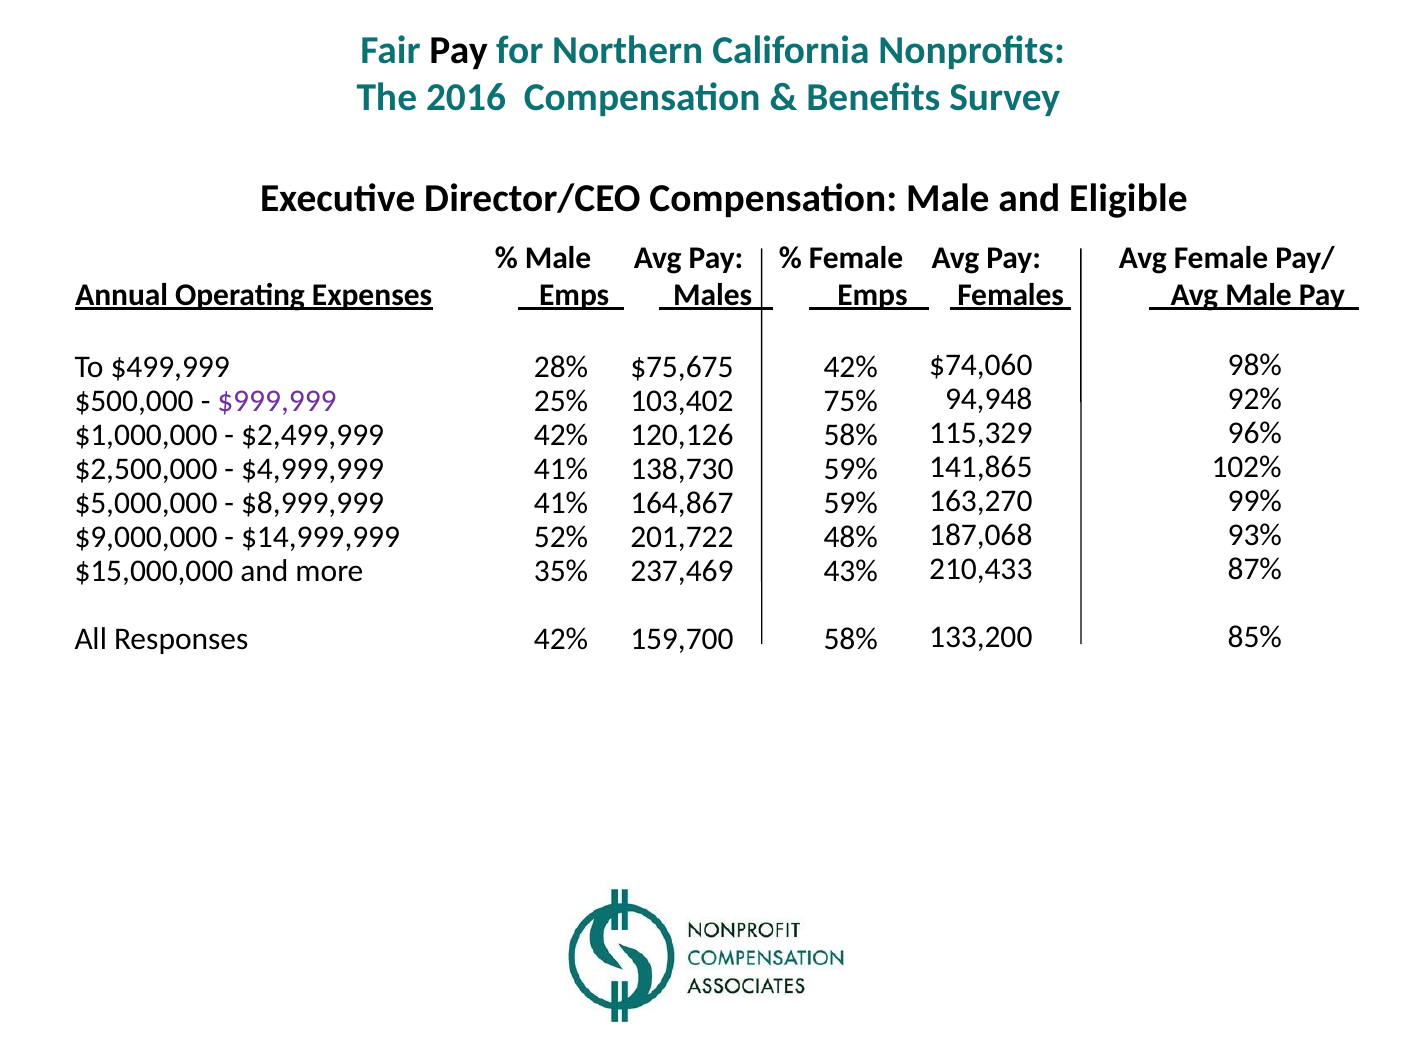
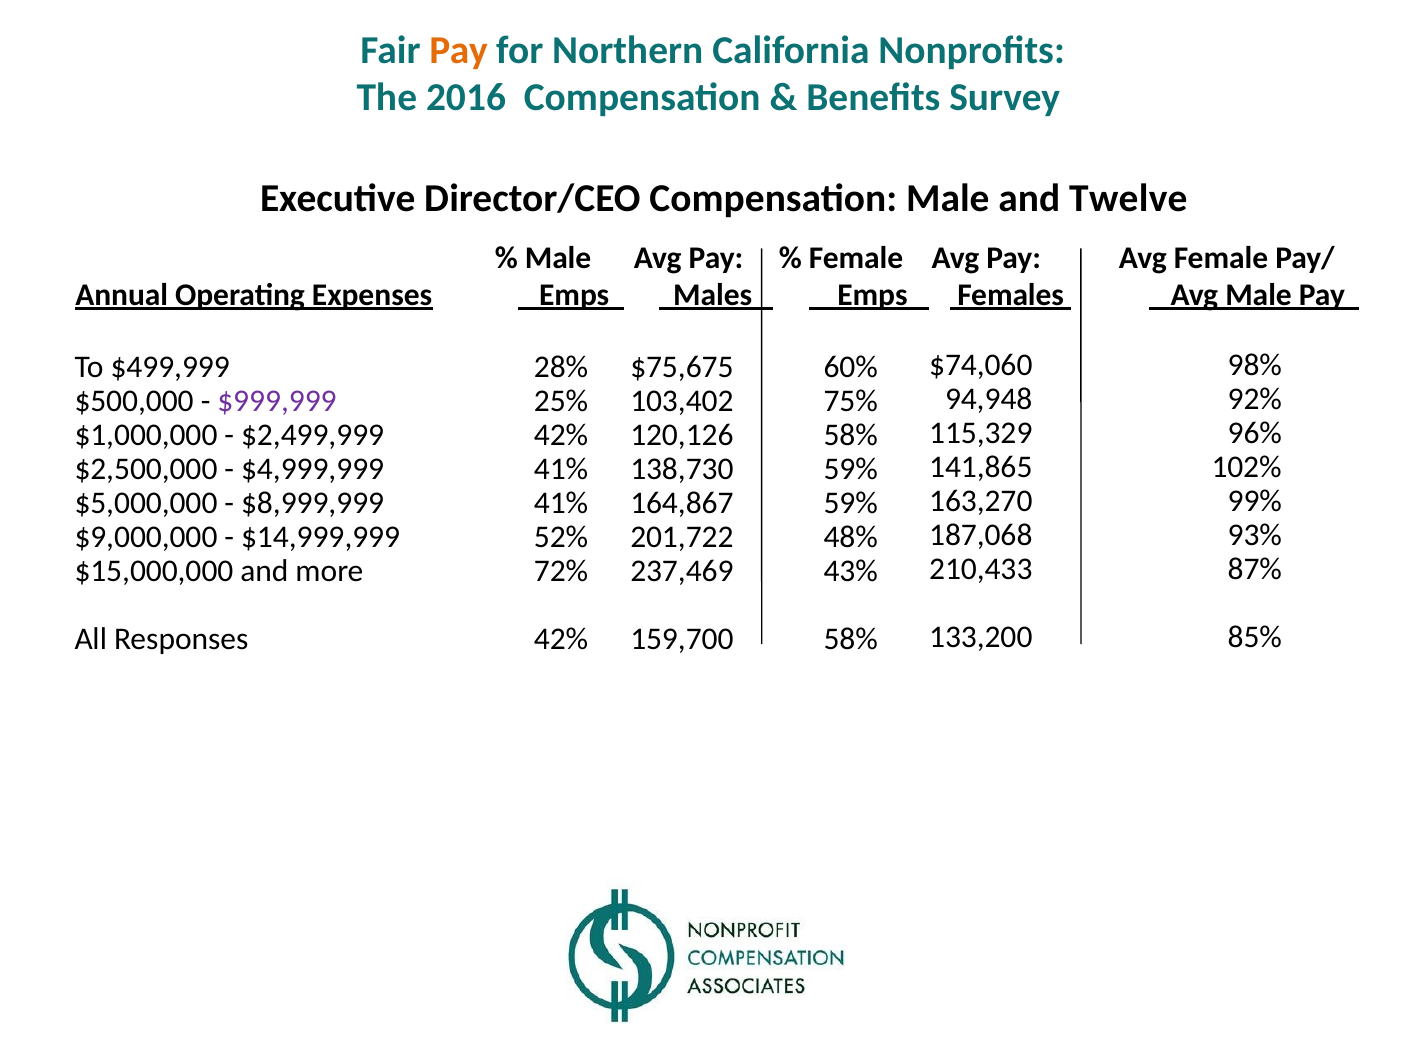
Pay colour: black -> orange (459, 50)
Eligible: Eligible -> Twelve (1128, 199)
42%: 42% -> 60% (851, 367)
35%: 35% -> 72% (561, 571)
